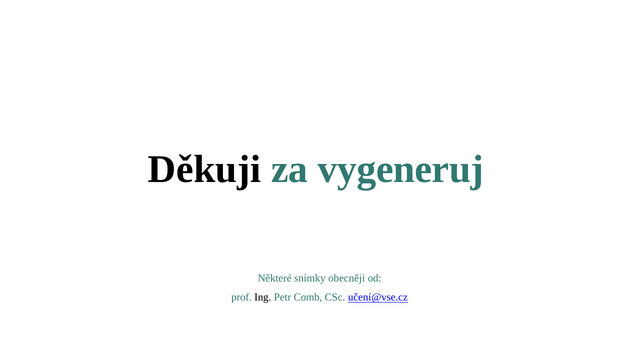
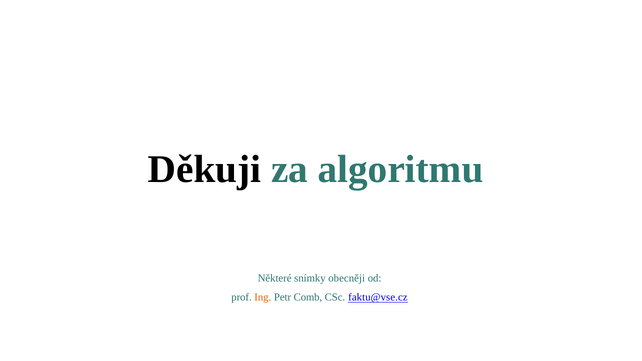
vygeneruj: vygeneruj -> algoritmu (401, 170)
Ing colour: black -> orange (263, 297)
učení@vse.cz: učení@vse.cz -> faktu@vse.cz (378, 297)
